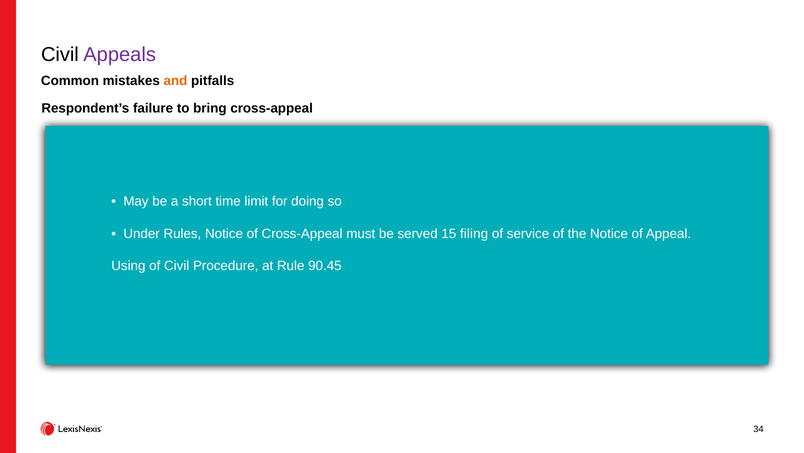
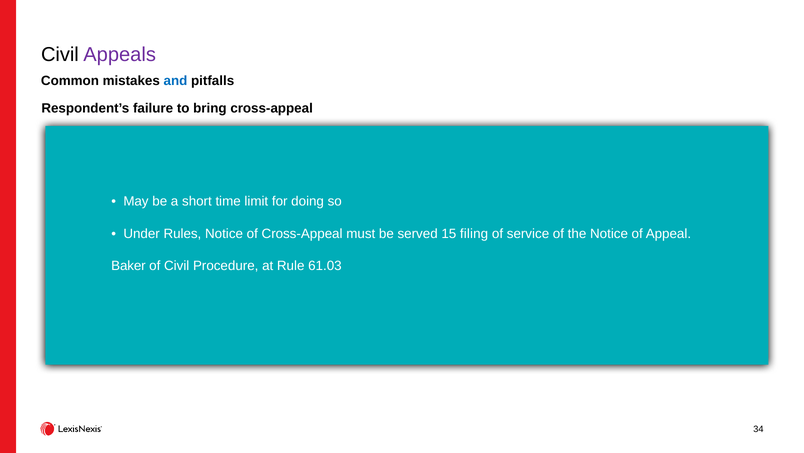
and colour: orange -> blue (175, 81)
Using: Using -> Baker (128, 266)
90.45: 90.45 -> 61.03 (325, 266)
